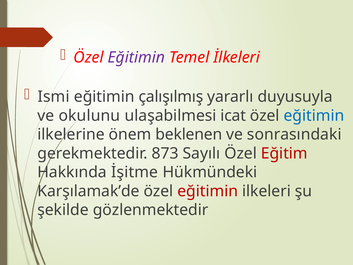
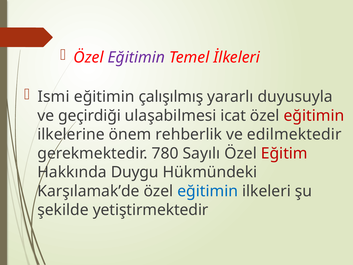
okulunu: okulunu -> geçirdiği (90, 116)
eğitimin colour: blue -> red (314, 116)
beklenen: beklenen -> rehberlik (189, 134)
sonrasındaki: sonrasındaki -> edilmektedir (294, 134)
873: 873 -> 780 (165, 153)
İşitme: İşitme -> Duygu (135, 172)
eğitimin colour: red -> blue (208, 191)
gözlenmektedir: gözlenmektedir -> yetiştirmektedir (151, 210)
